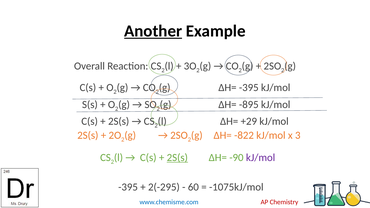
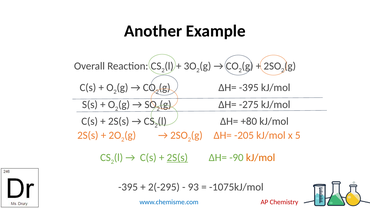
Another underline: present -> none (153, 31)
-895: -895 -> -275 (249, 105)
+29: +29 -> +80 (249, 121)
-822: -822 -> -205 (244, 135)
3: 3 -> 5 (298, 135)
kJ/mol colour: purple -> orange (261, 158)
60: 60 -> 93 (193, 187)
